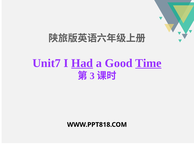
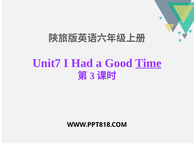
Had underline: present -> none (82, 63)
